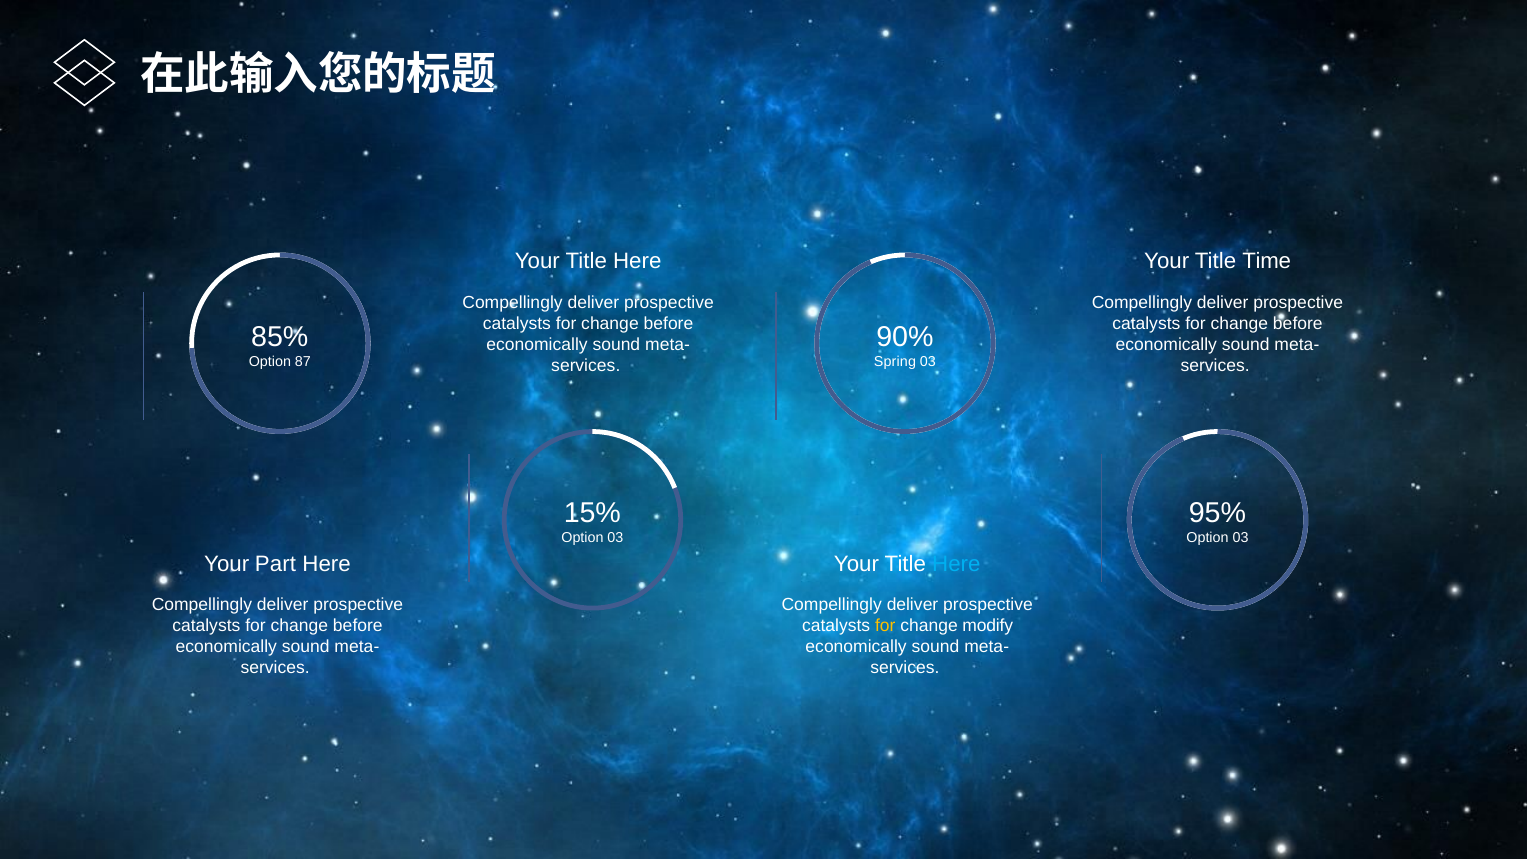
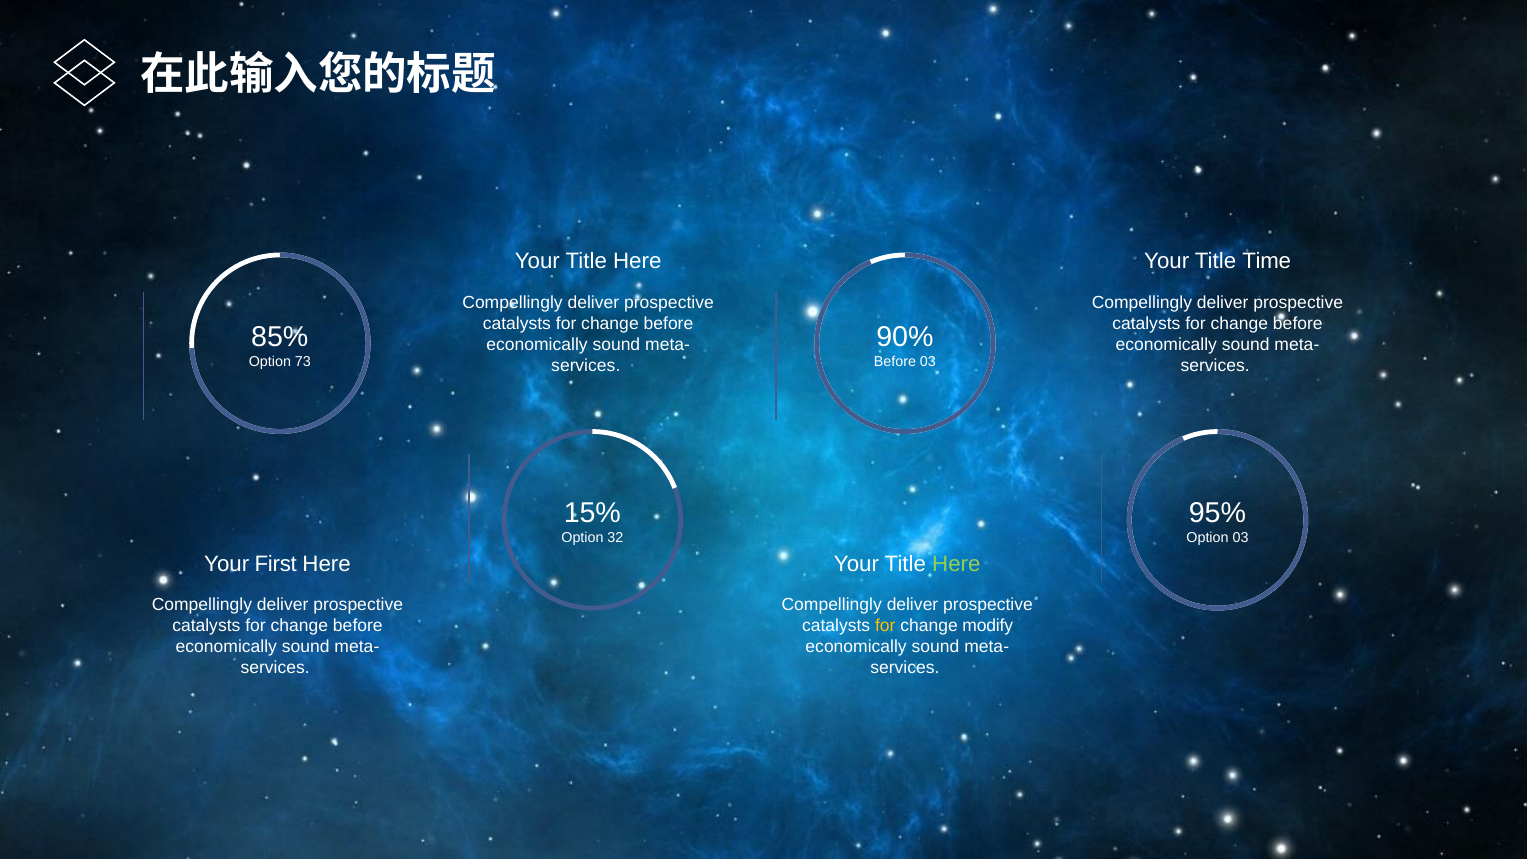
87: 87 -> 73 (303, 361)
Spring: Spring -> Before (895, 361)
03: 03 -> 32 (615, 538)
Part: Part -> First (276, 564)
Here colour: light blue -> light green (956, 564)
